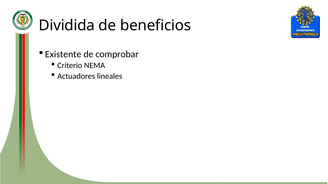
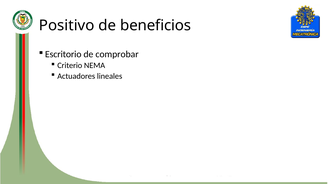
Dividida: Dividida -> Positivo (67, 25)
Existente: Existente -> Escritorio (63, 54)
